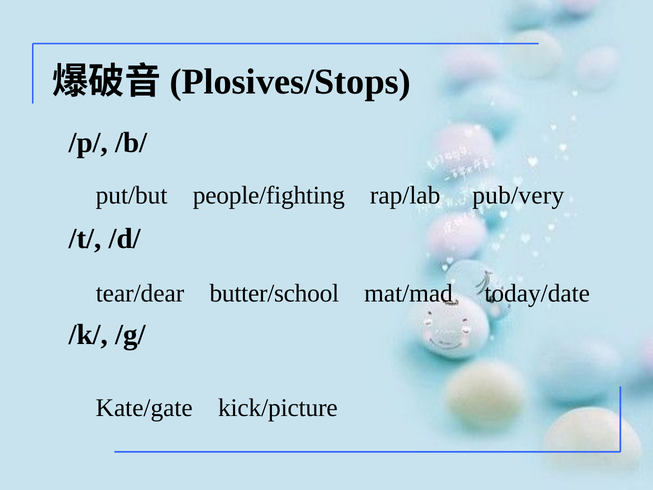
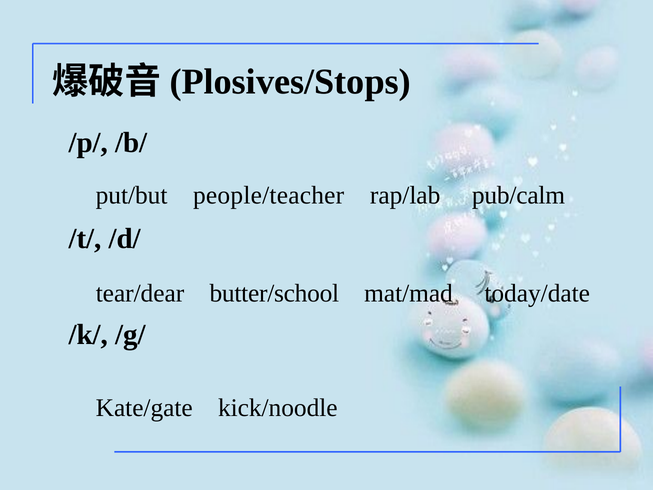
people/fighting: people/fighting -> people/teacher (269, 195)
pub/very: pub/very -> pub/calm (518, 195)
kick/picture: kick/picture -> kick/noodle (278, 408)
